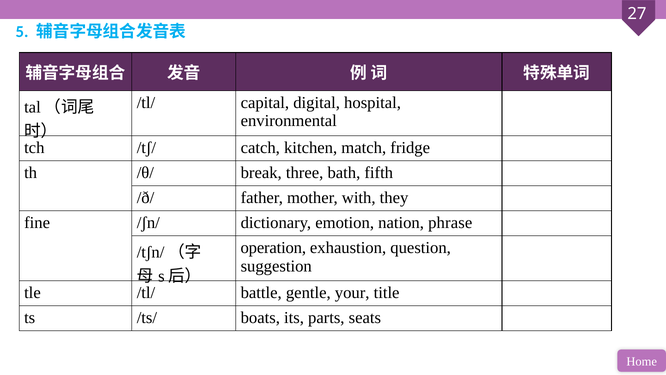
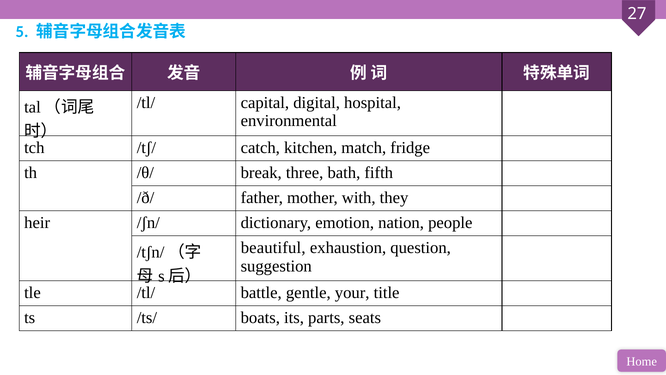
fine: fine -> heir (37, 222)
phrase: phrase -> people (450, 222)
operation: operation -> beautiful (273, 247)
